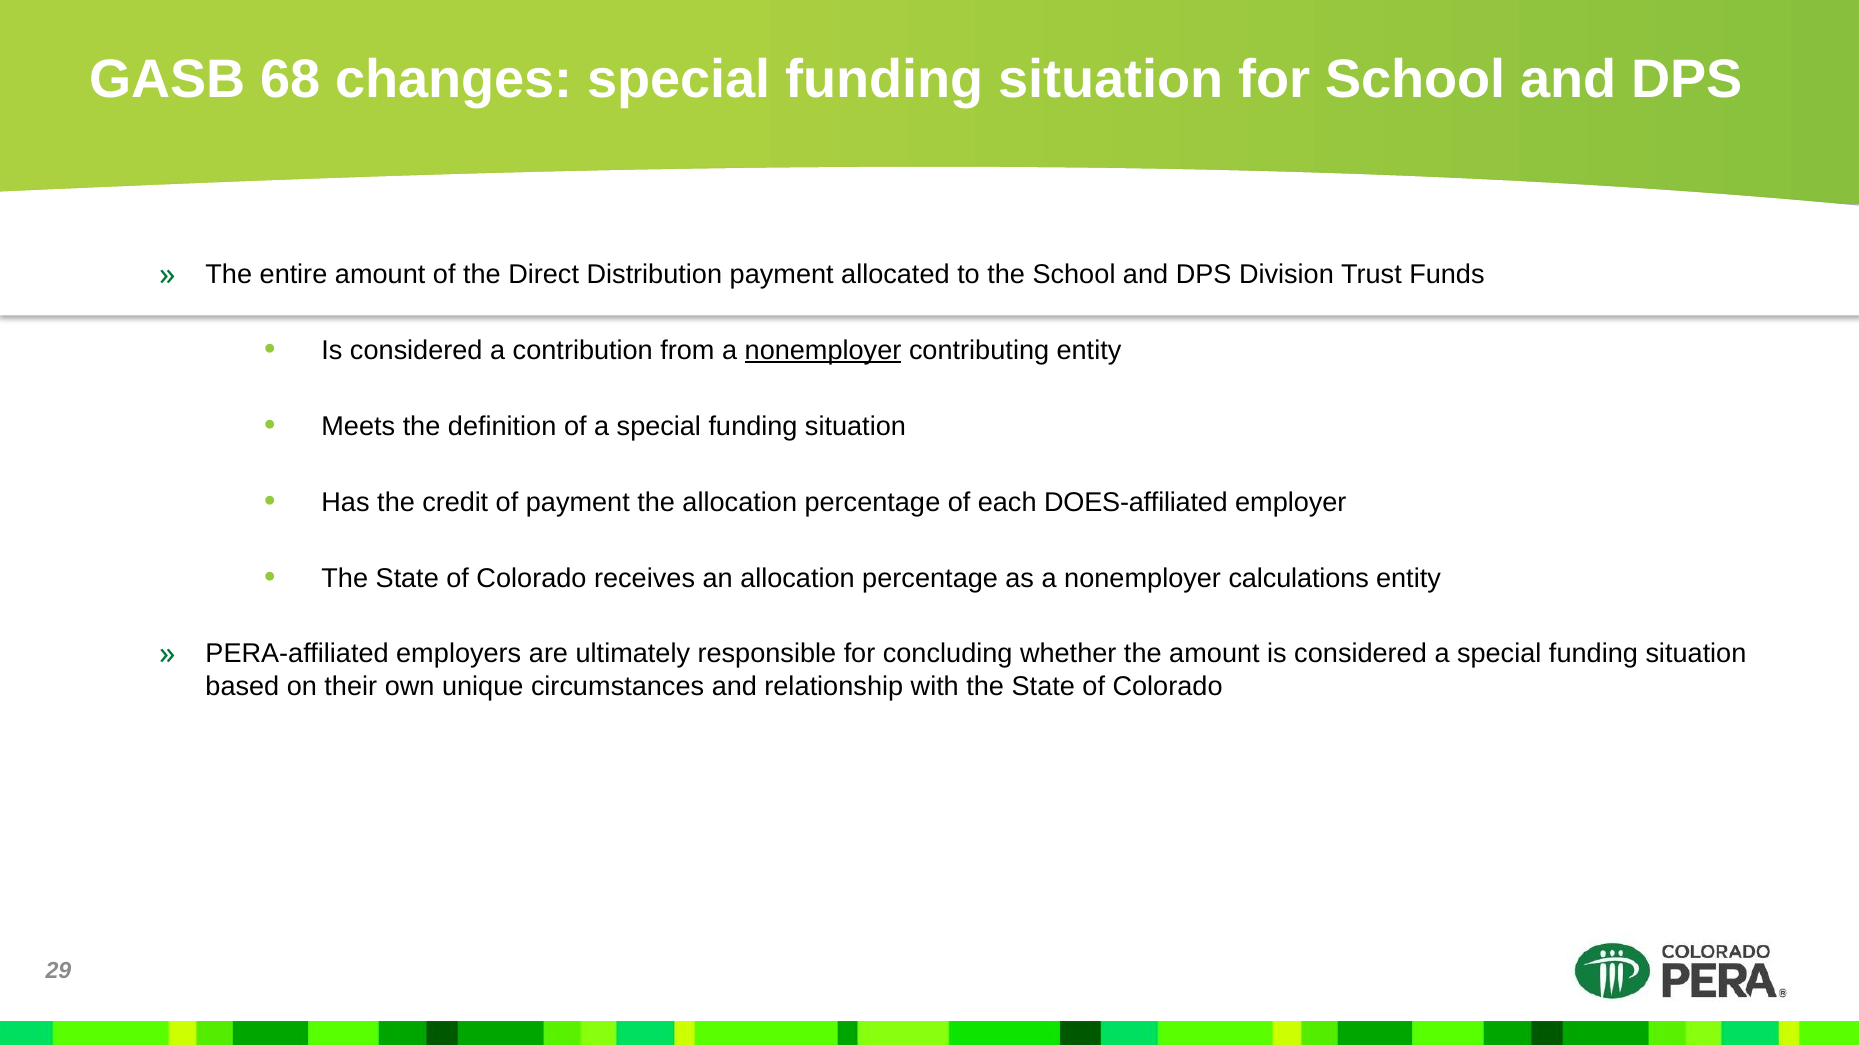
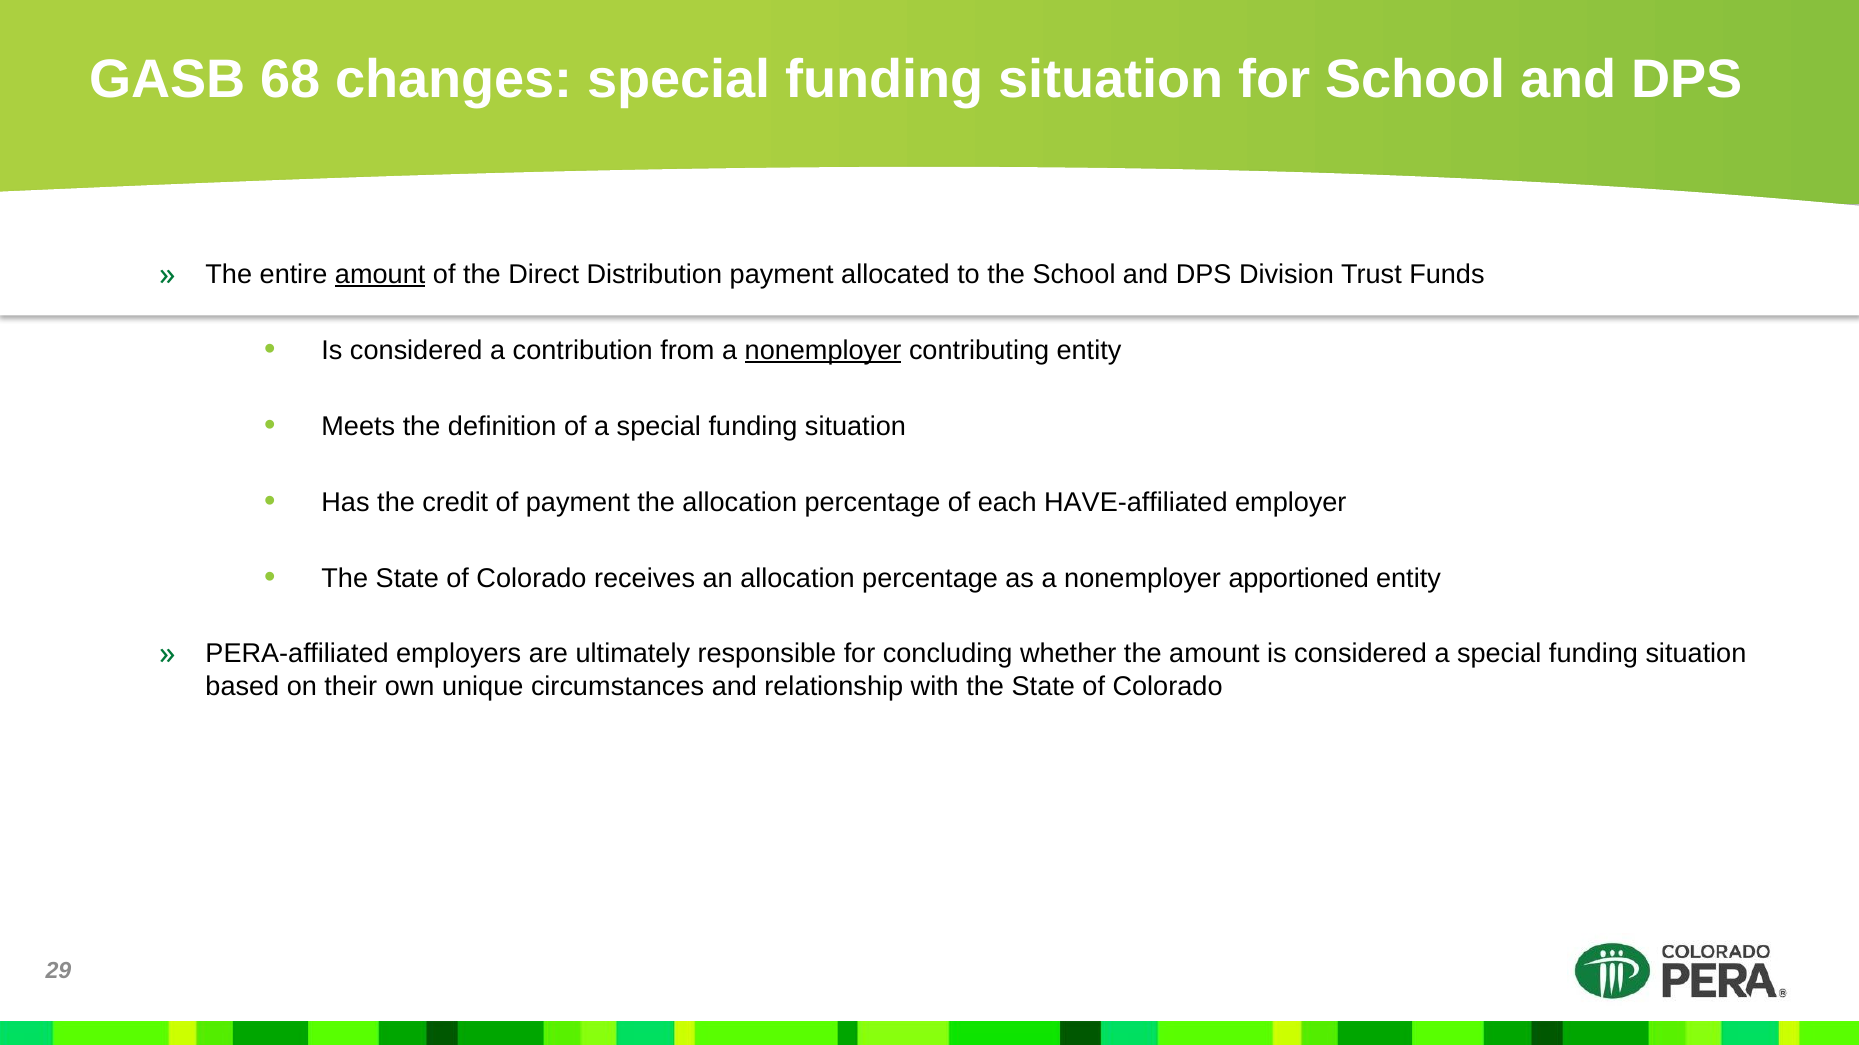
amount underline: none -> present (380, 274)
DOES-affiliated: DOES-affiliated -> HAVE-affiliated (1136, 502)
calculations: calculations -> apportioned (1299, 578)
